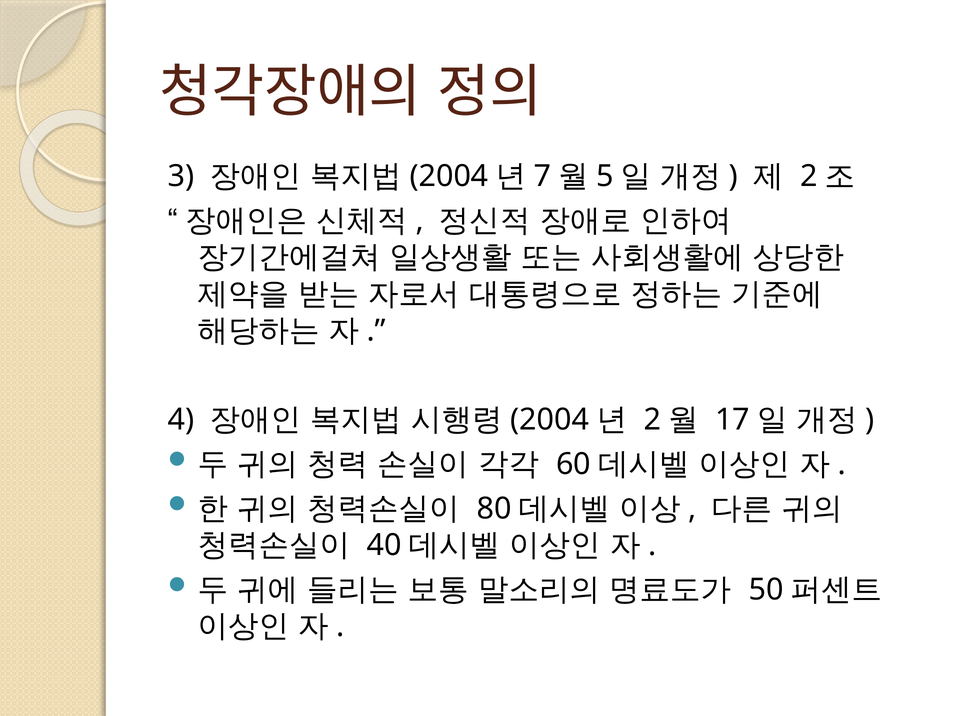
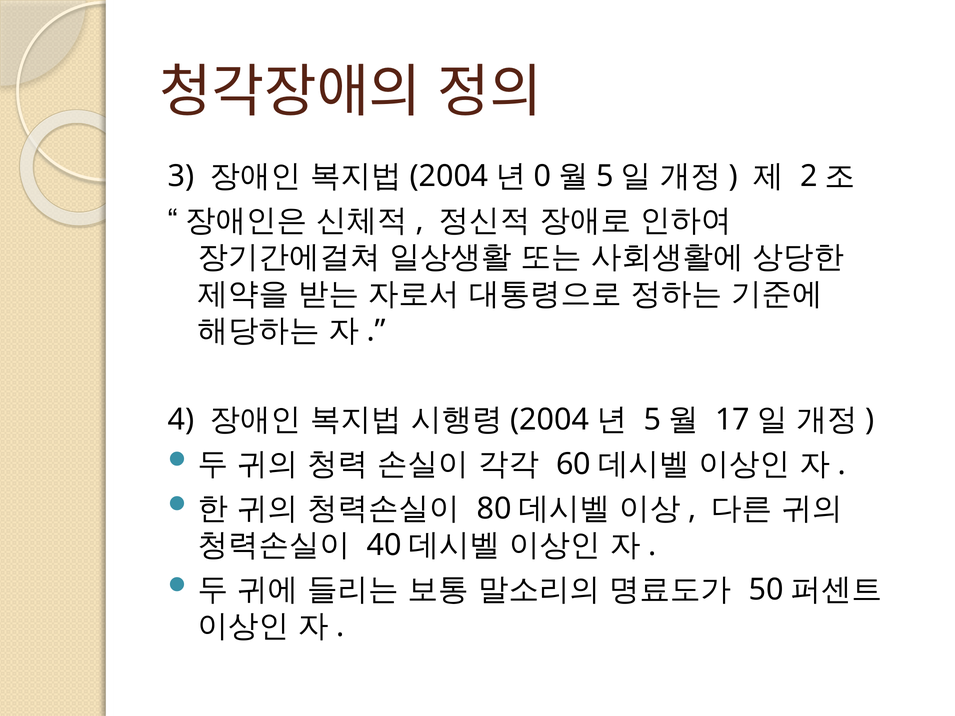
7: 7 -> 0 (542, 176)
2: 2 -> 5 (652, 420)
